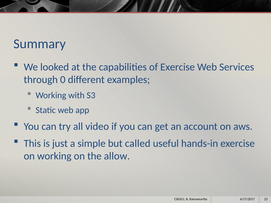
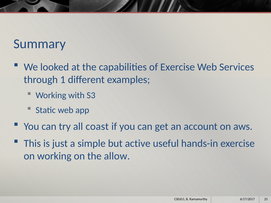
0: 0 -> 1 (63, 80)
video: video -> coast (97, 127)
called: called -> active (138, 144)
